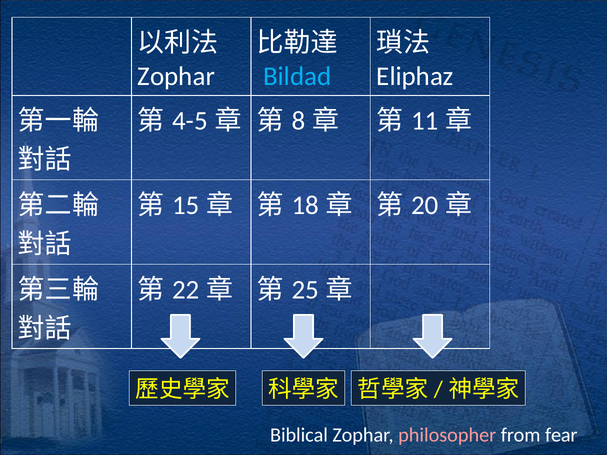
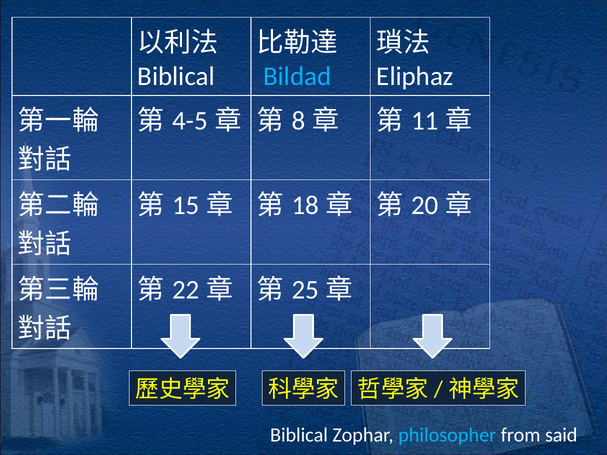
Zophar: Zophar -> Biblical (176, 76)
philosopher colour: pink -> light blue (447, 435)
fear: fear -> said (561, 435)
